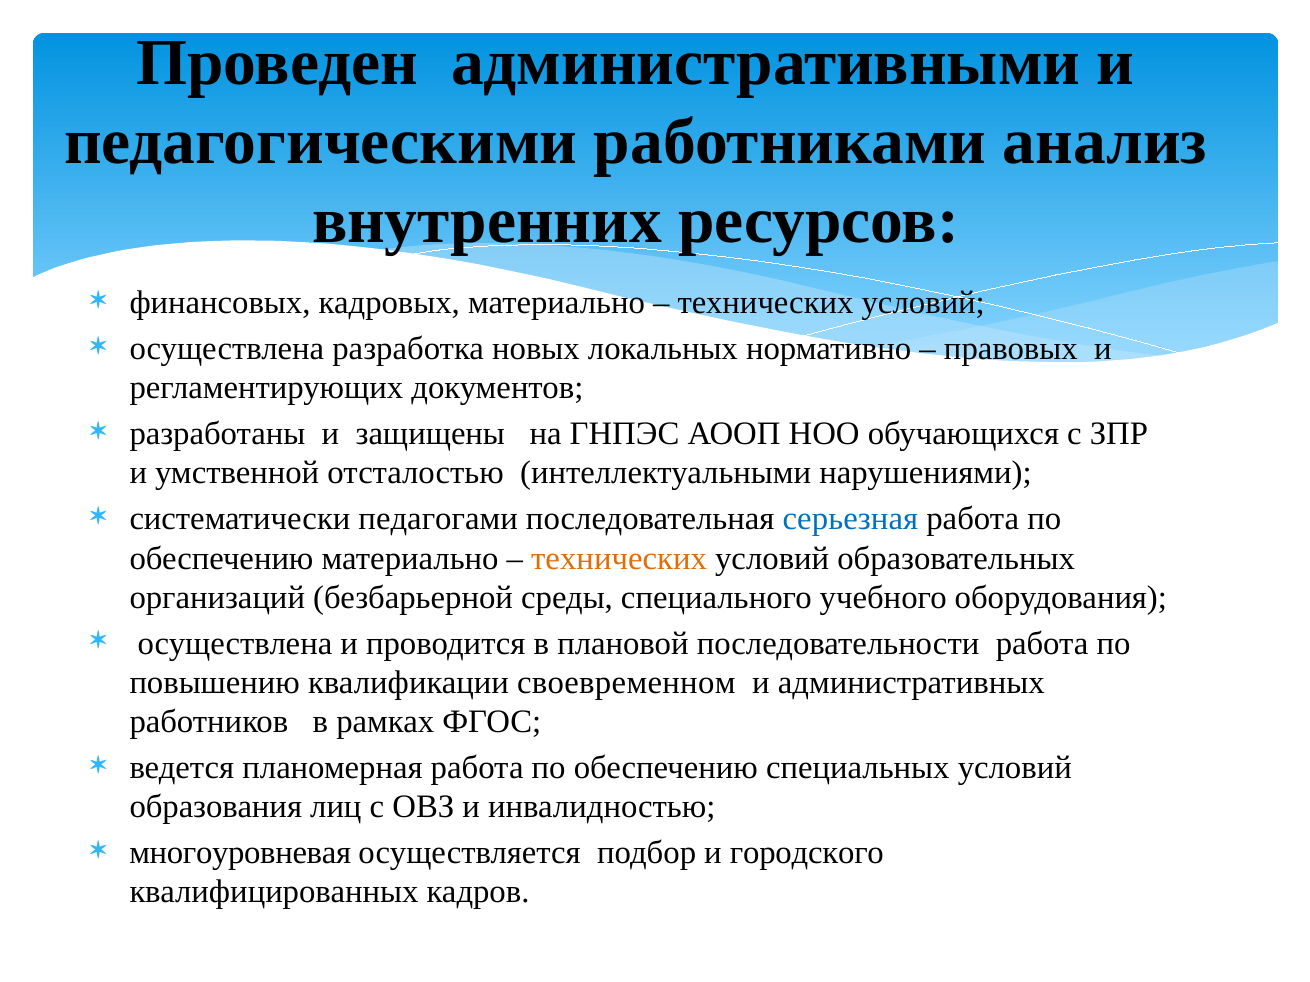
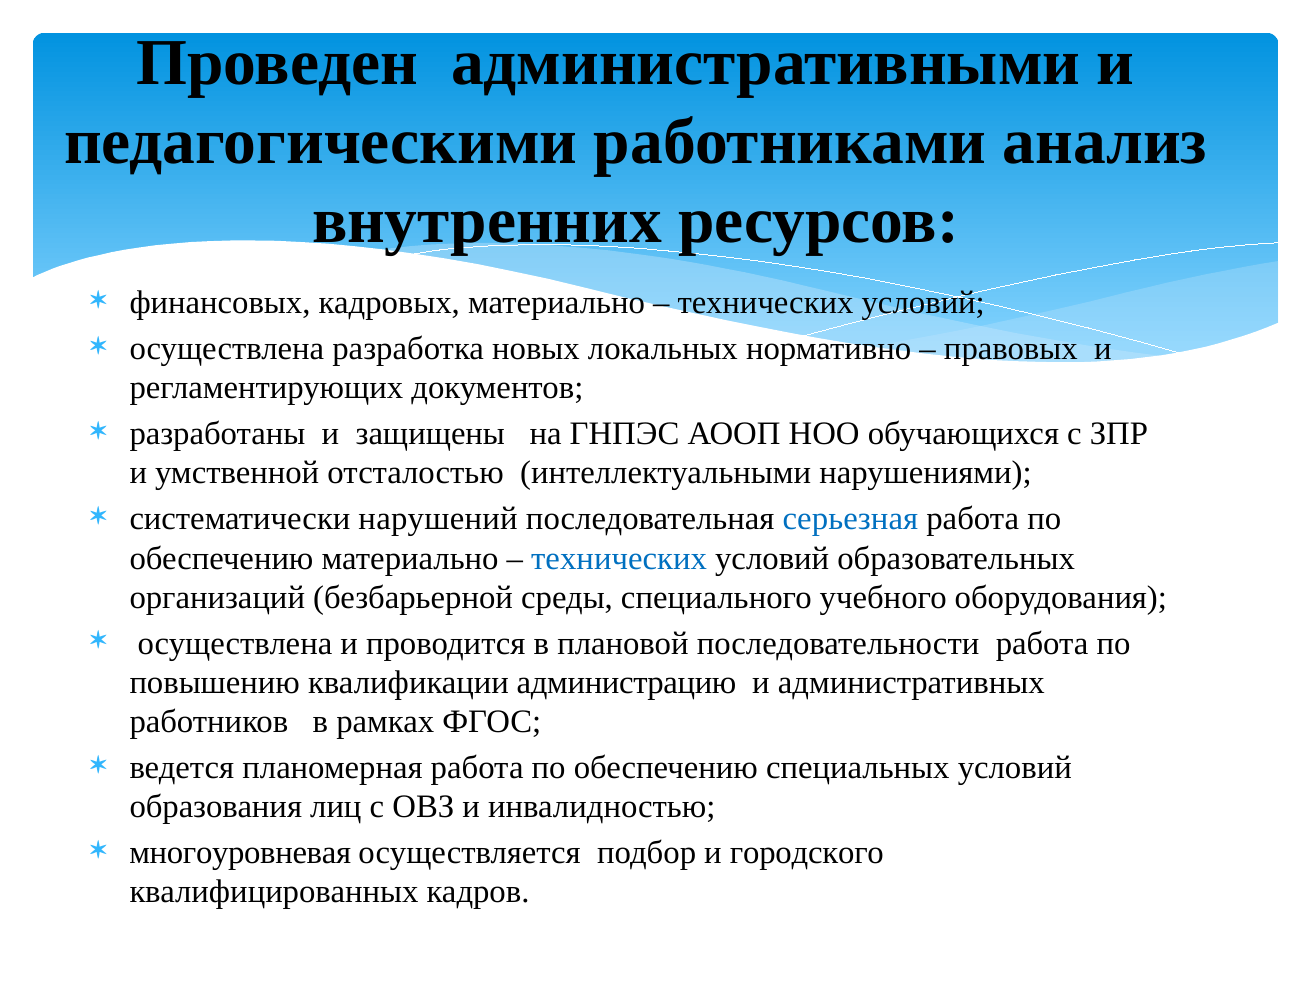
педагогами: педагогами -> нарушений (438, 519)
технических colour: orange -> blue (619, 559)
своевременном: своевременном -> администрацию (627, 683)
